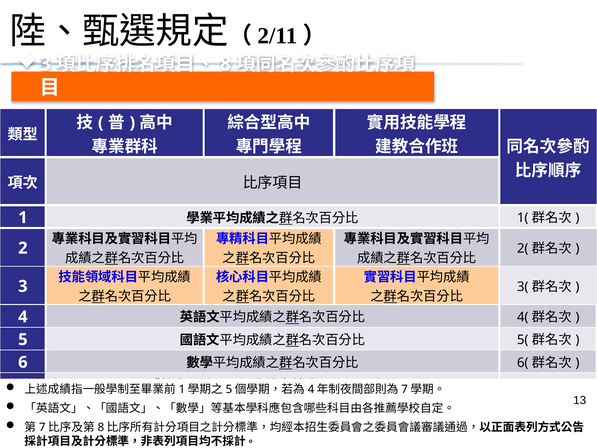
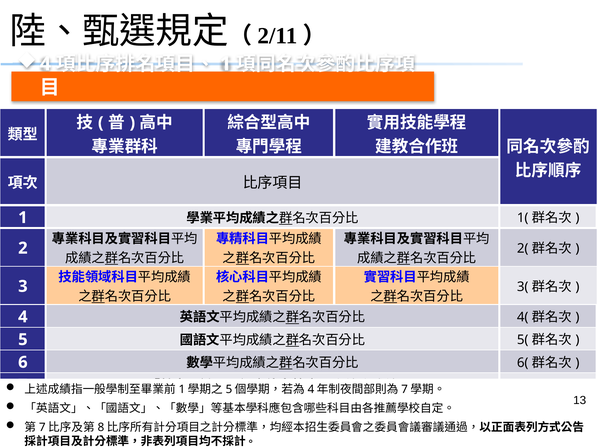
3: 3 -> 4 (45, 64)
8: 8 -> 1 (225, 64)
